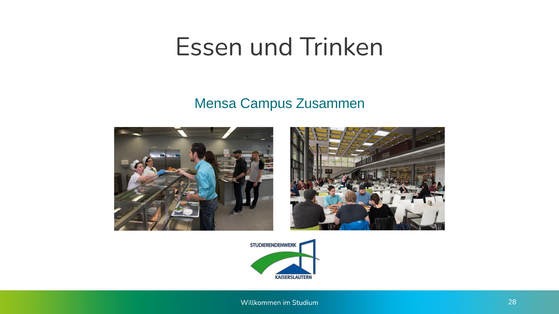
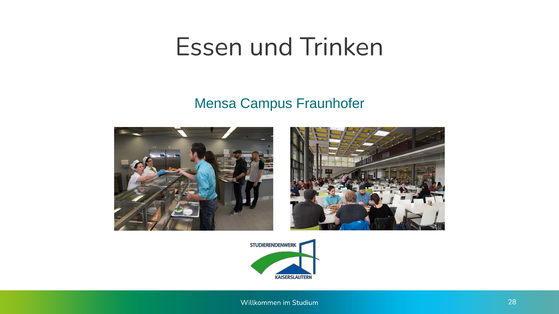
Zusammen: Zusammen -> Fraunhofer (330, 104)
